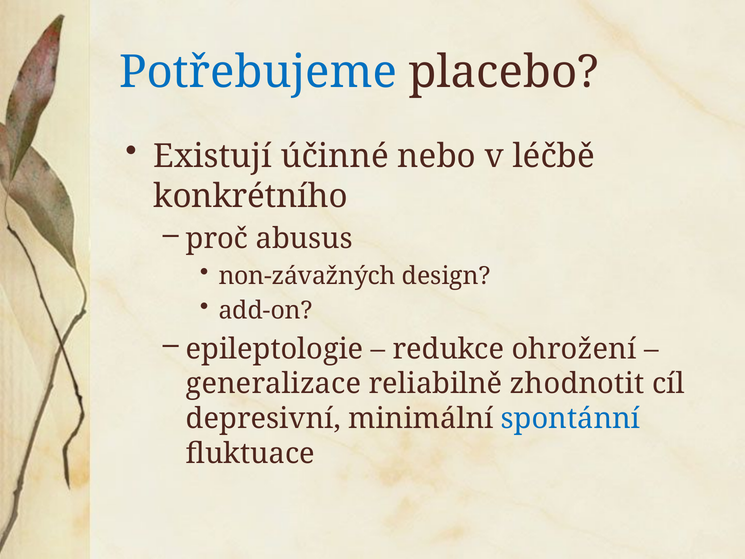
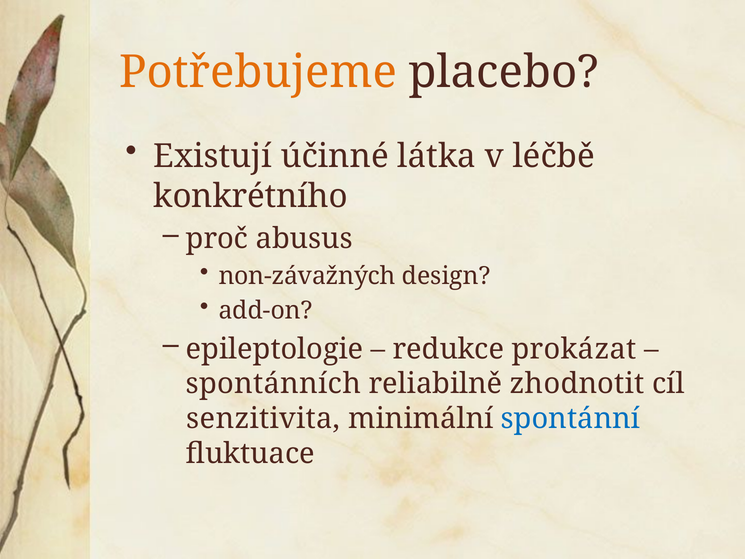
Potřebujeme colour: blue -> orange (258, 72)
nebo: nebo -> látka (437, 156)
ohrožení: ohrožení -> prokázat (574, 349)
generalizace: generalizace -> spontánních (273, 384)
depresivní: depresivní -> senzitivita (263, 418)
